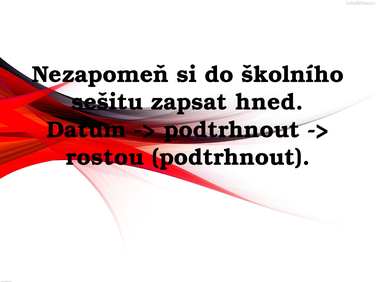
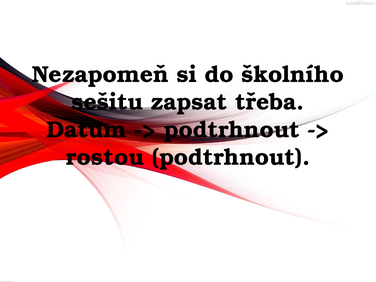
hned: hned -> třeba (270, 102)
